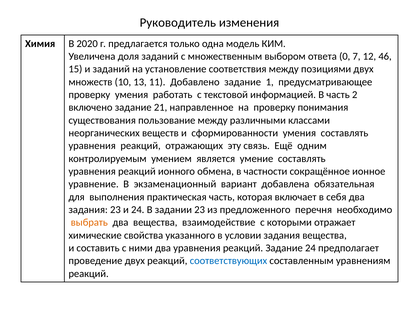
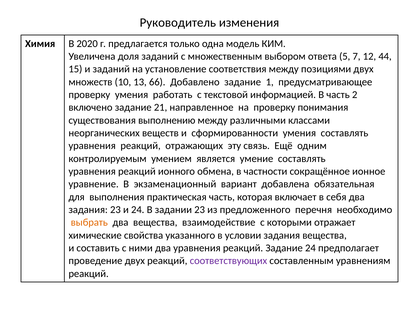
0: 0 -> 5 (345, 56)
46: 46 -> 44 (385, 56)
11: 11 -> 66 (157, 82)
пользование: пользование -> выполнению (167, 120)
соответствующих colour: blue -> purple (228, 261)
